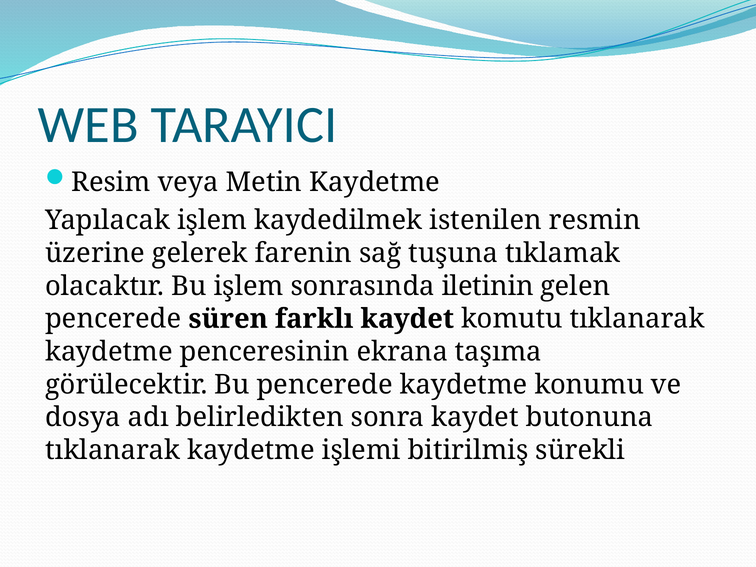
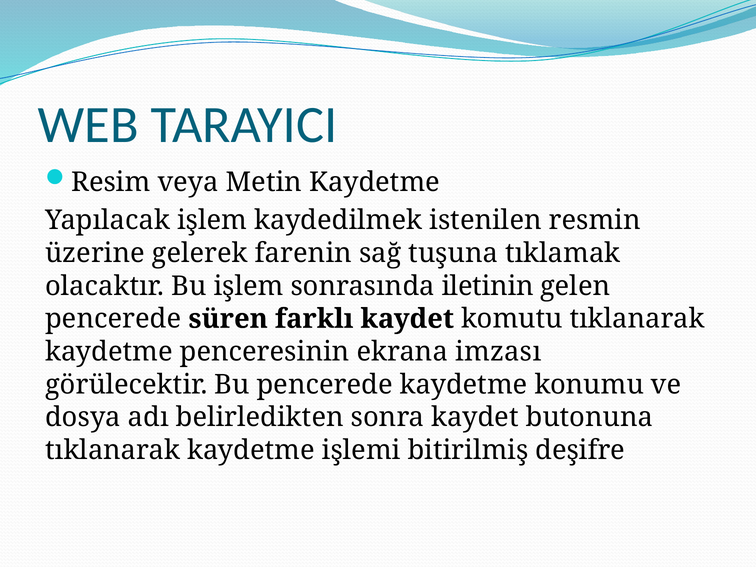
taşıma: taşıma -> imzası (498, 352)
sürekli: sürekli -> deşifre (580, 450)
